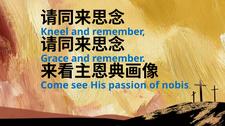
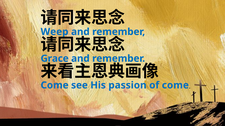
Kneel: Kneel -> Weep (55, 32)
of nobis: nobis -> come (175, 86)
